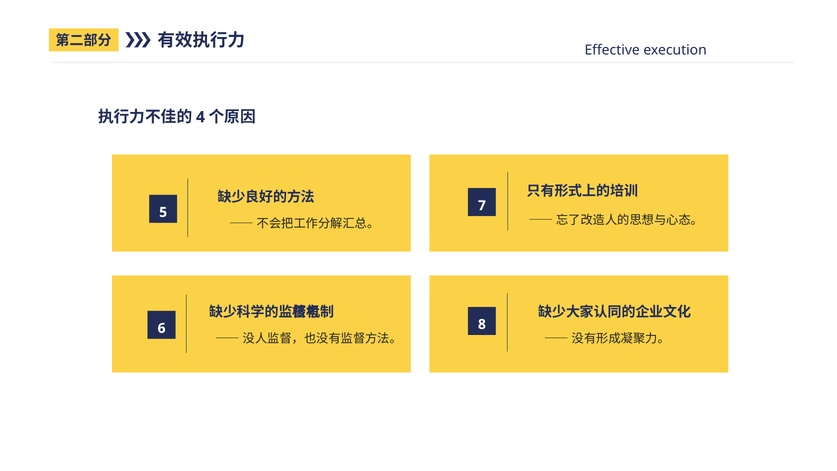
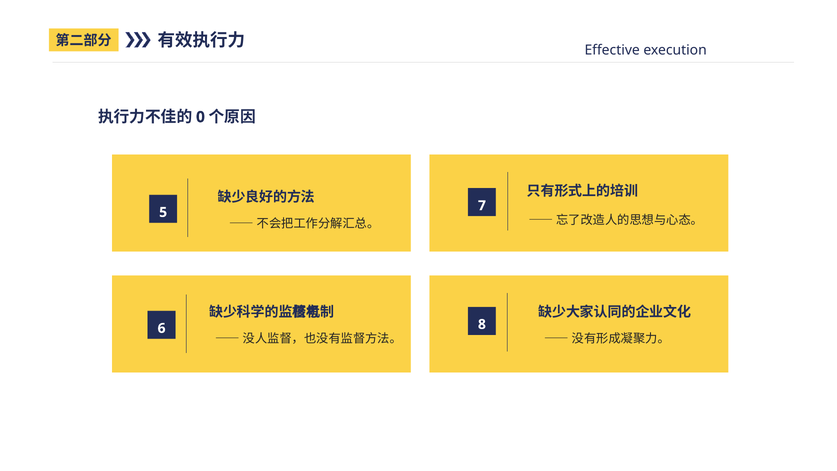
4: 4 -> 0 (200, 117)
